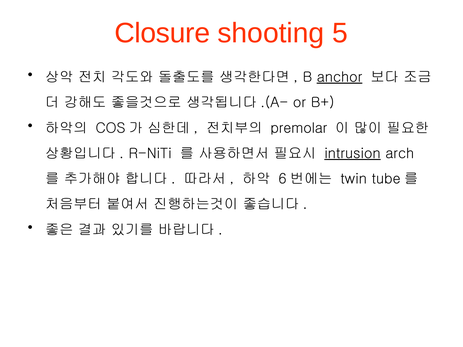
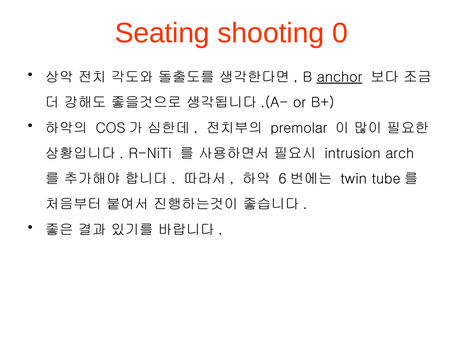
Closure: Closure -> Seating (162, 33)
5: 5 -> 0 (340, 33)
intrusion underline: present -> none (353, 154)
